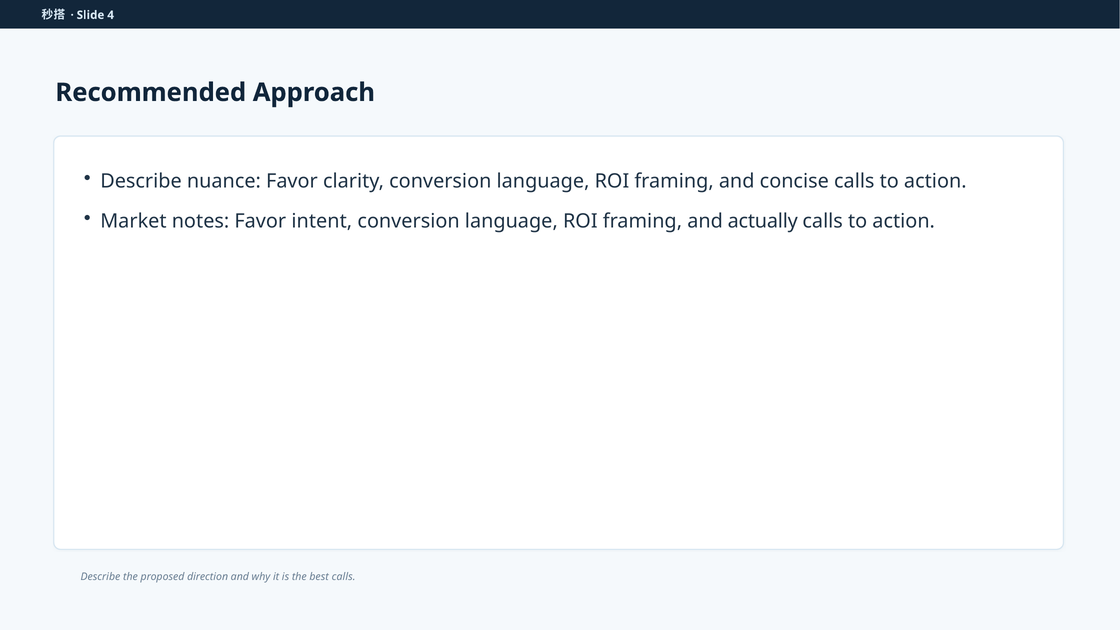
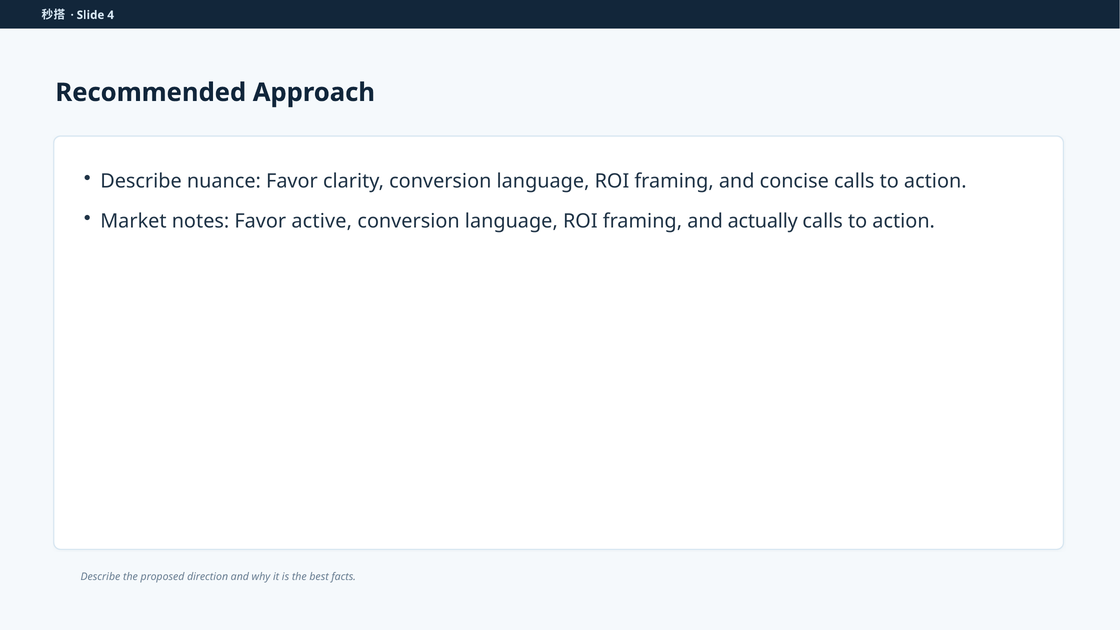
intent: intent -> active (322, 221)
best calls: calls -> facts (344, 577)
